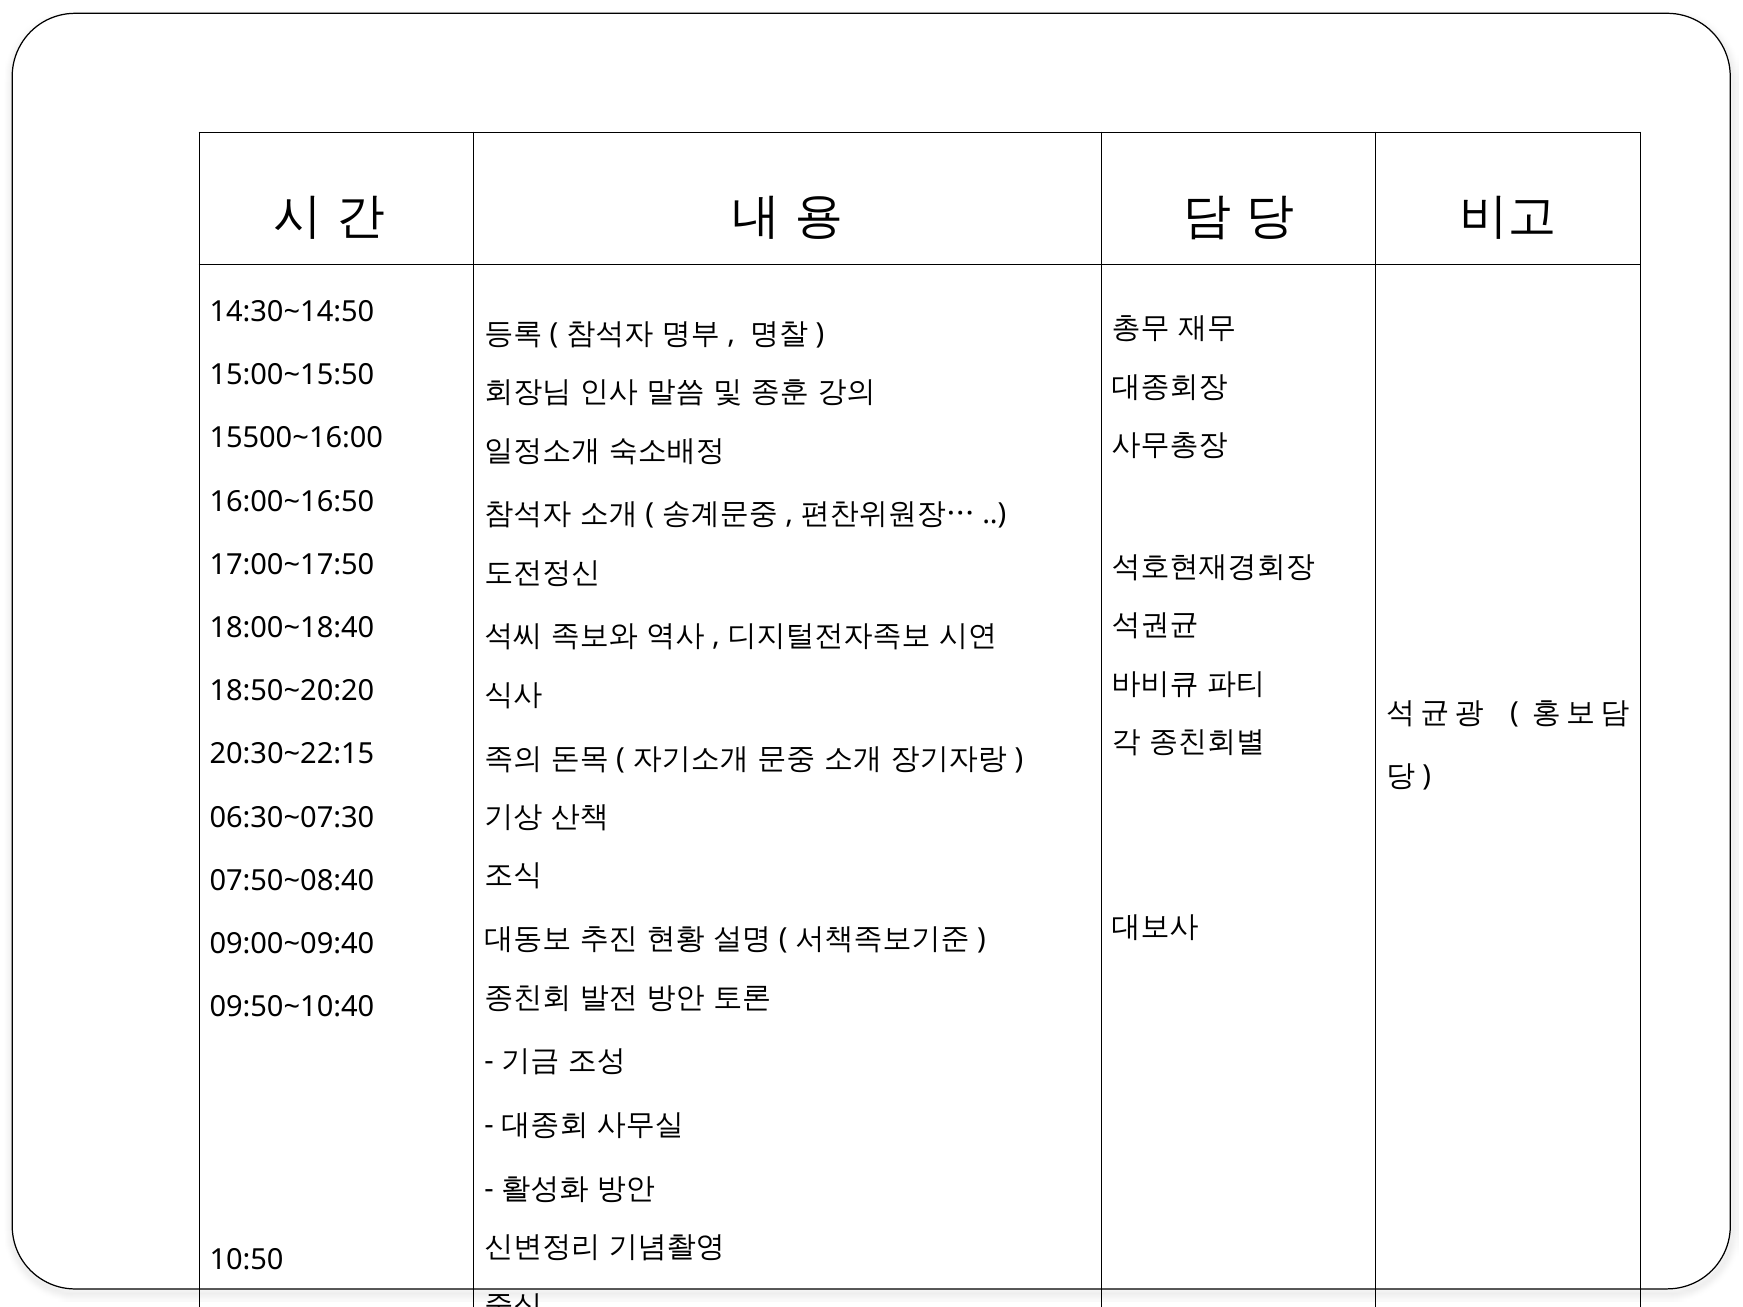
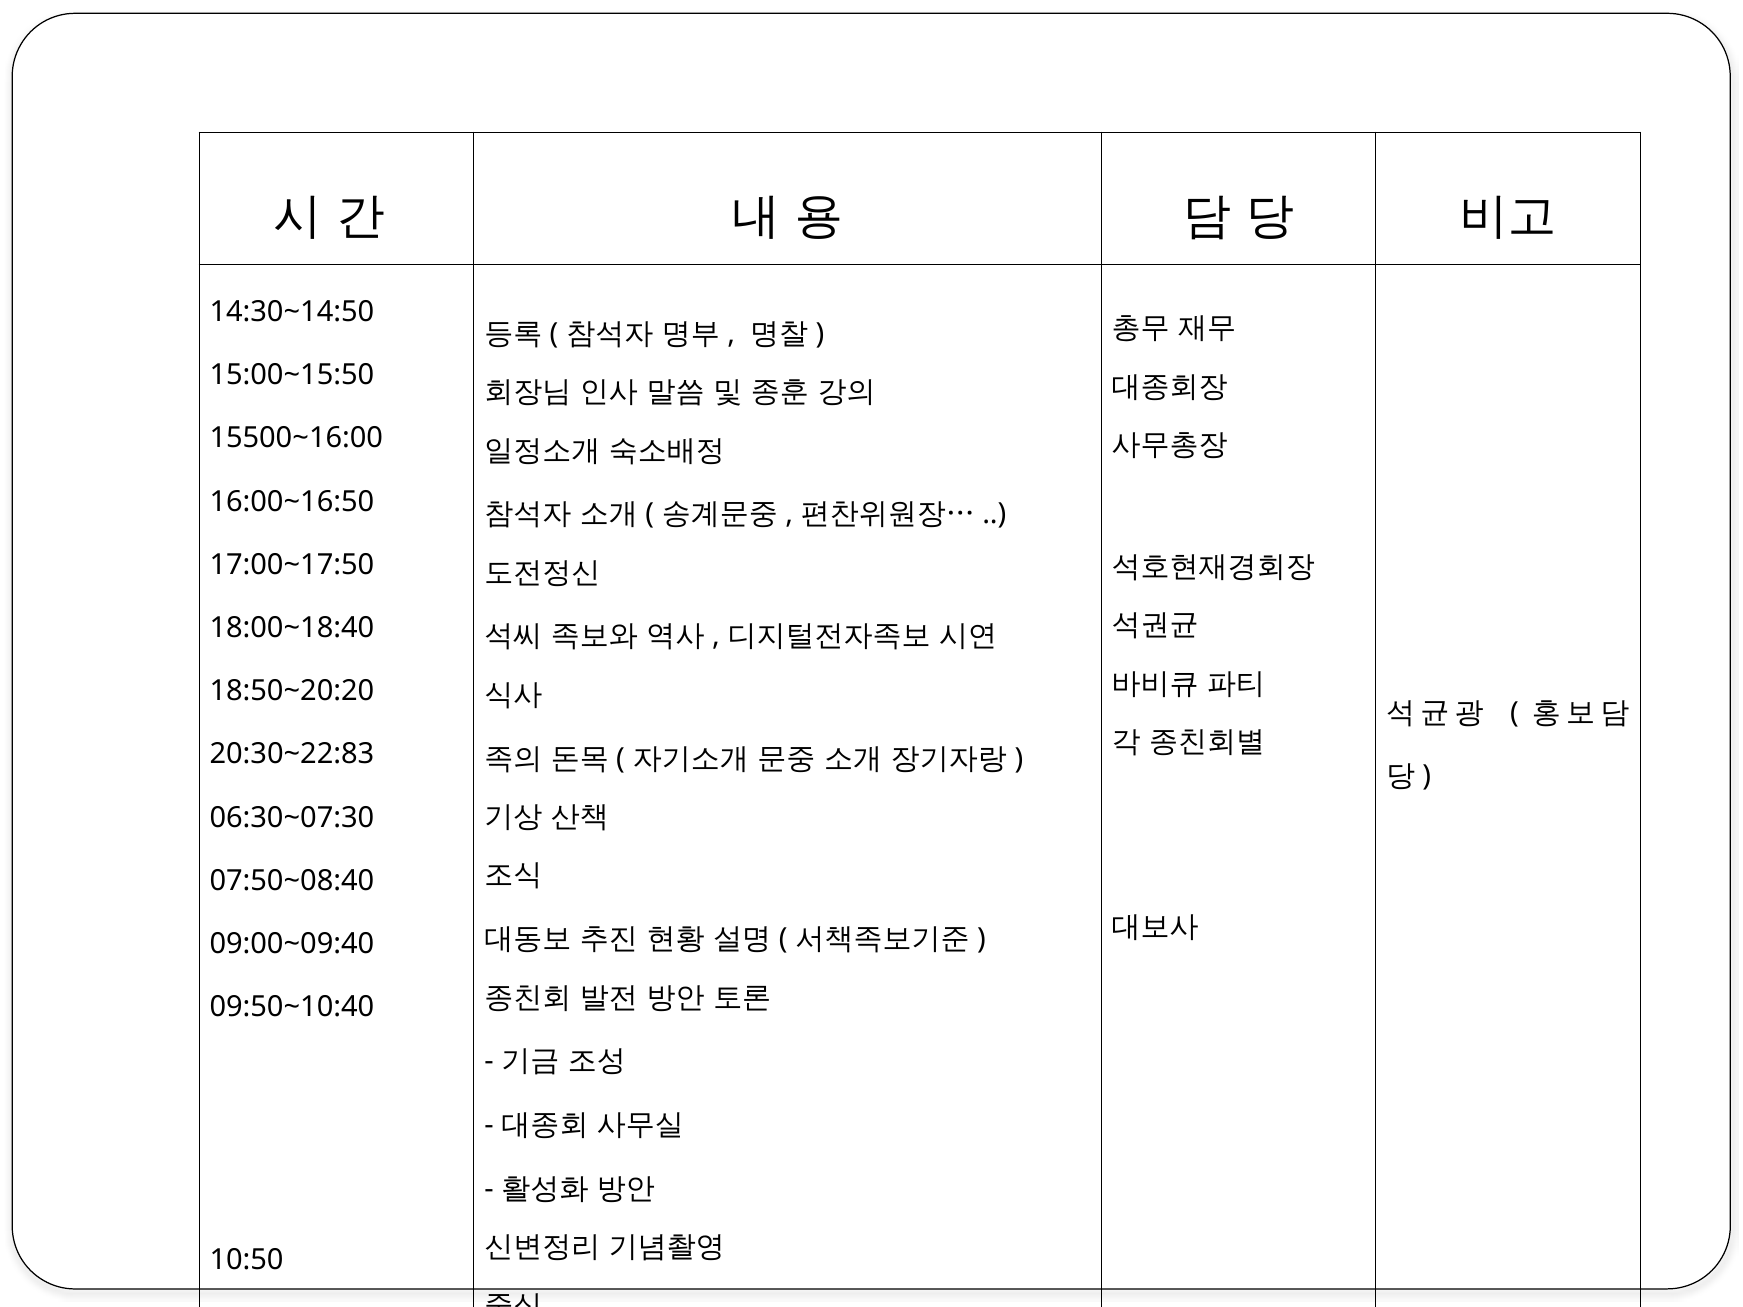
20:30~22:15: 20:30~22:15 -> 20:30~22:83 (292, 754)
